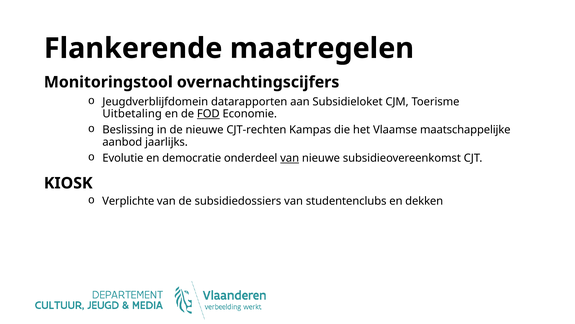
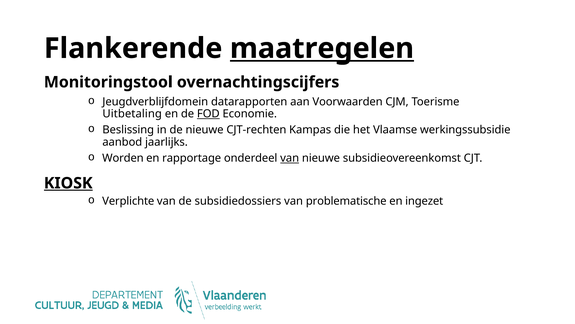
maatregelen underline: none -> present (322, 48)
Subsidieloket: Subsidieloket -> Voorwaarden (348, 102)
maatschappelijke: maatschappelijke -> werkingssubsidie (465, 130)
Evolutie: Evolutie -> Worden (123, 158)
democratie: democratie -> rapportage (192, 158)
KIOSK underline: none -> present (68, 183)
studentenclubs: studentenclubs -> problematische (346, 201)
dekken: dekken -> ingezet (424, 201)
